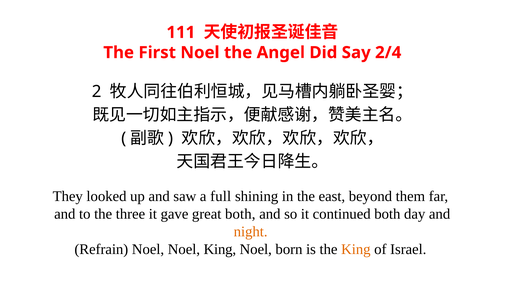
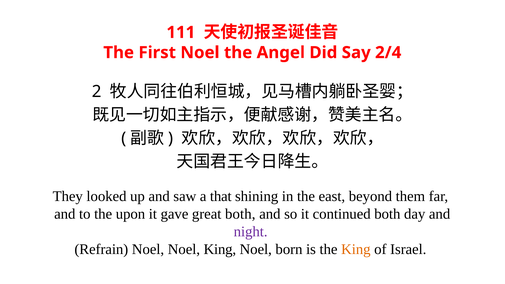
full: full -> that (221, 196)
three: three -> upon (130, 214)
night colour: orange -> purple (251, 232)
